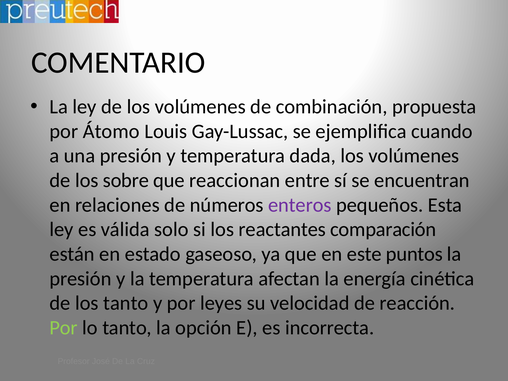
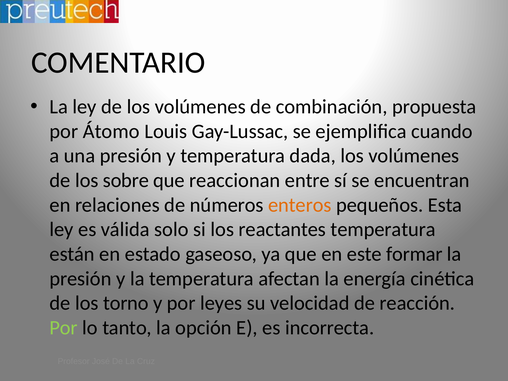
enteros colour: purple -> orange (300, 205)
reactantes comparación: comparación -> temperatura (383, 230)
puntos: puntos -> formar (414, 254)
los tanto: tanto -> torno (126, 303)
